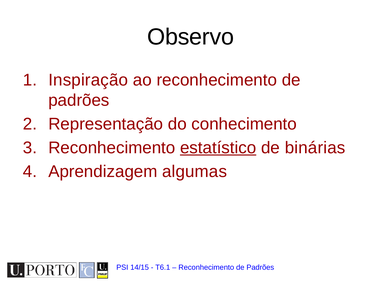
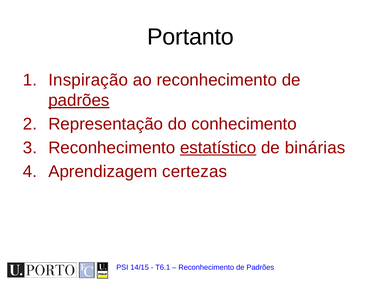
Observo: Observo -> Portanto (191, 37)
padrões underline: none -> present (79, 100)
algumas: algumas -> certezas (195, 171)
